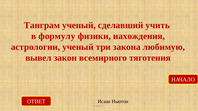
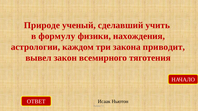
Танграм: Танграм -> Природе (42, 25)
астрологии ученый: ученый -> каждом (78, 47)
любимую: любимую -> приводит (164, 47)
